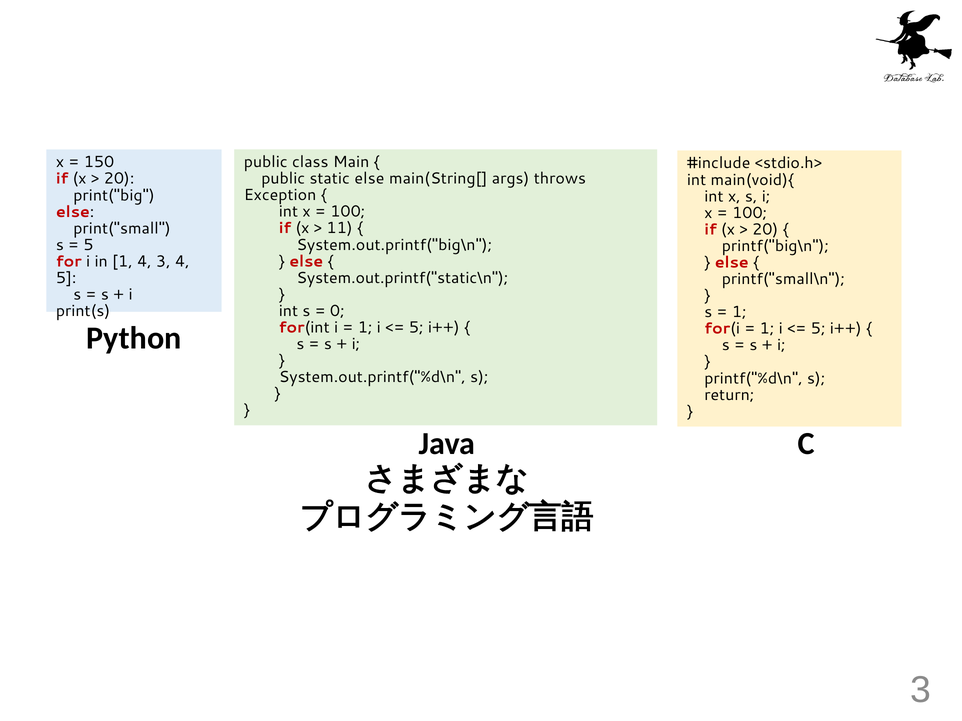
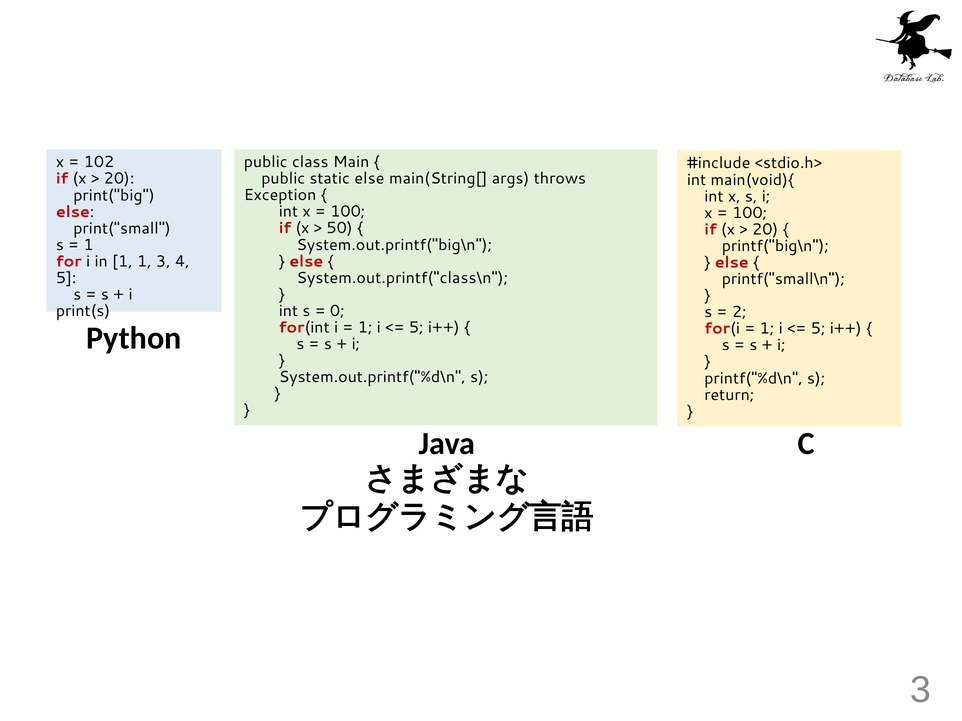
150: 150 -> 102 (99, 162)
11: 11 -> 50 (340, 228)
5: 5 -> 1 (89, 245)
1 4: 4 -> 1 (144, 262)
System.out.printf("static\n: System.out.printf("static\n -> System.out.printf("class\n (402, 278)
1: 1 -> 2 (739, 312)
